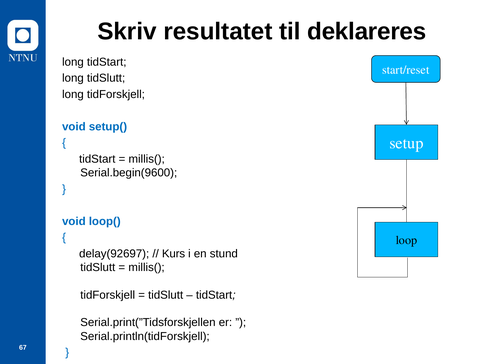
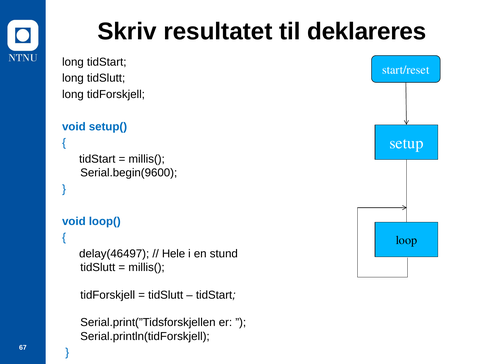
delay(92697: delay(92697 -> delay(46497 (114, 253)
Kurs: Kurs -> Hele (174, 253)
